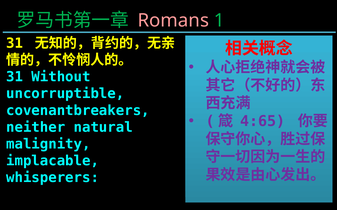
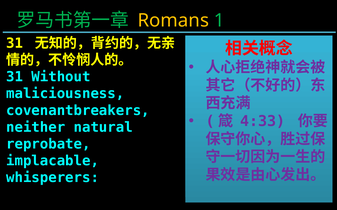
Romans colour: pink -> yellow (173, 20)
uncorruptible: uncorruptible -> maliciousness (65, 94)
4:65: 4:65 -> 4:33 (263, 122)
malignity: malignity -> reprobate (48, 144)
